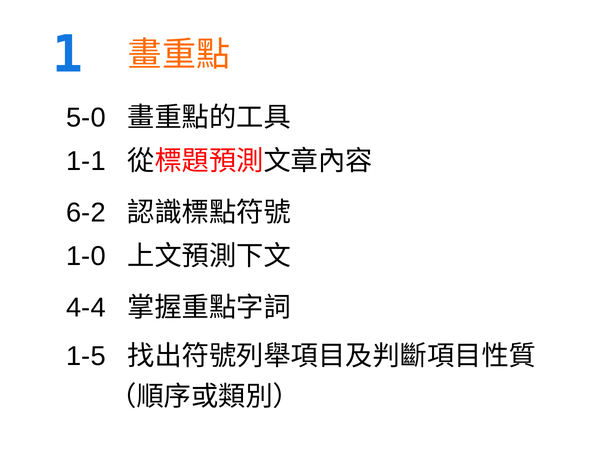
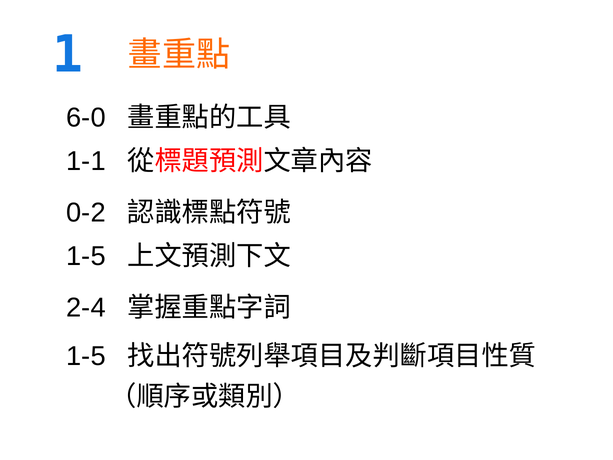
5-0: 5-0 -> 6-0 (86, 118)
6-2: 6-2 -> 0-2 (86, 213)
1-0: 1-0 -> 1-5 (86, 256)
4-4: 4-4 -> 2-4 (86, 308)
